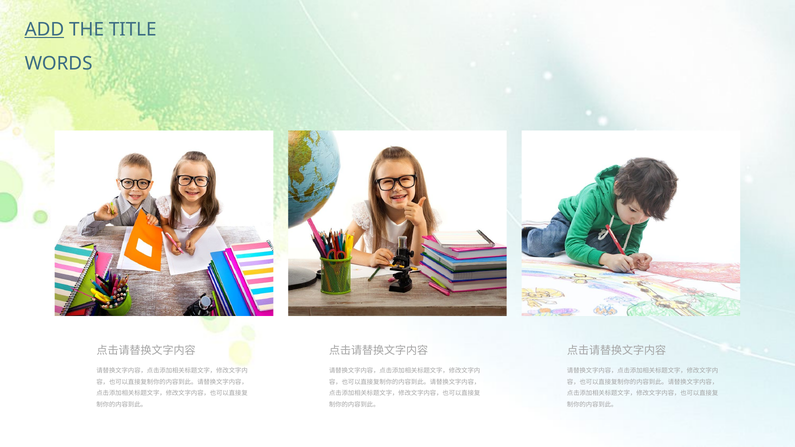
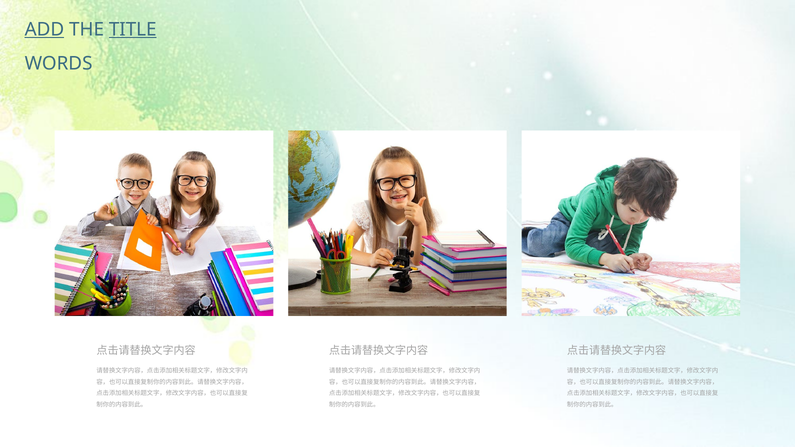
TITLE underline: none -> present (133, 29)
